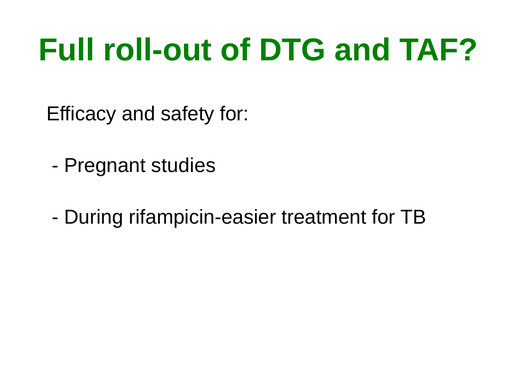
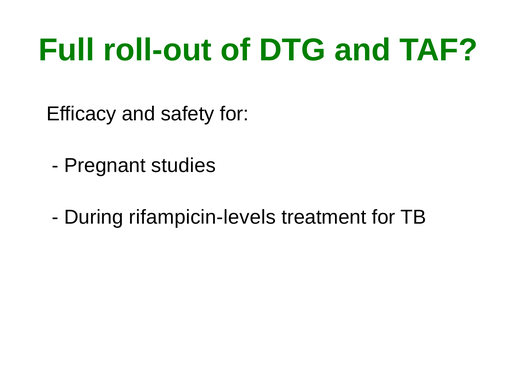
rifampicin-easier: rifampicin-easier -> rifampicin-levels (202, 217)
